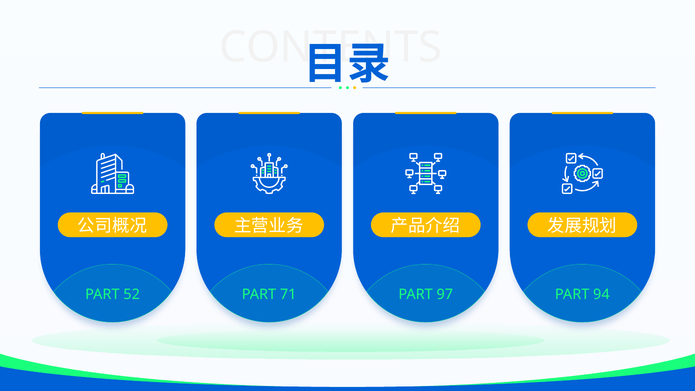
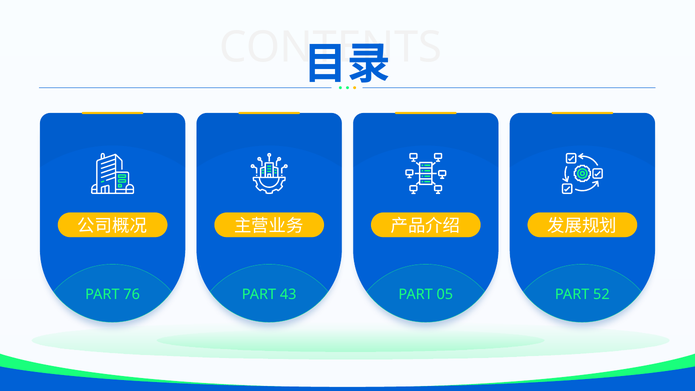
52: 52 -> 76 (132, 294)
71: 71 -> 43 (288, 294)
97: 97 -> 05 (445, 294)
94: 94 -> 52 (601, 294)
